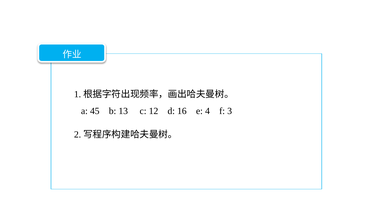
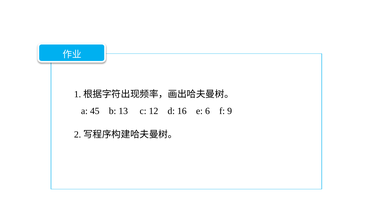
4: 4 -> 6 (208, 111)
3: 3 -> 9 (230, 111)
